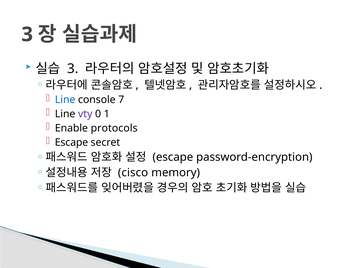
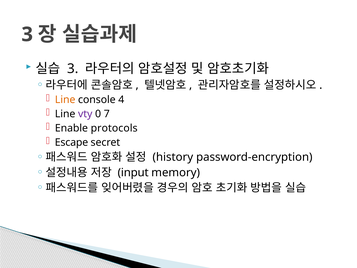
Line colour: blue -> orange (65, 100)
7: 7 -> 4 (121, 100)
1: 1 -> 7 (107, 114)
escape: escape -> history (173, 157)
cisco: cisco -> input (133, 172)
